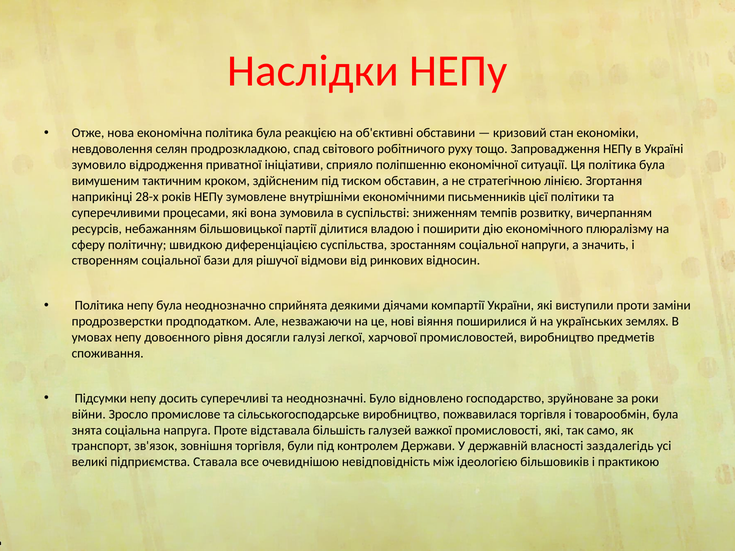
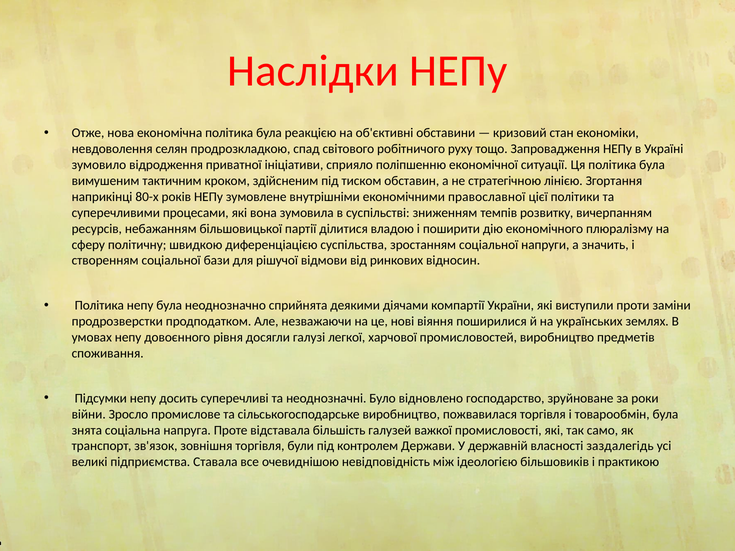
28-х: 28-х -> 80-х (147, 197)
письменників: письменників -> православної (487, 197)
